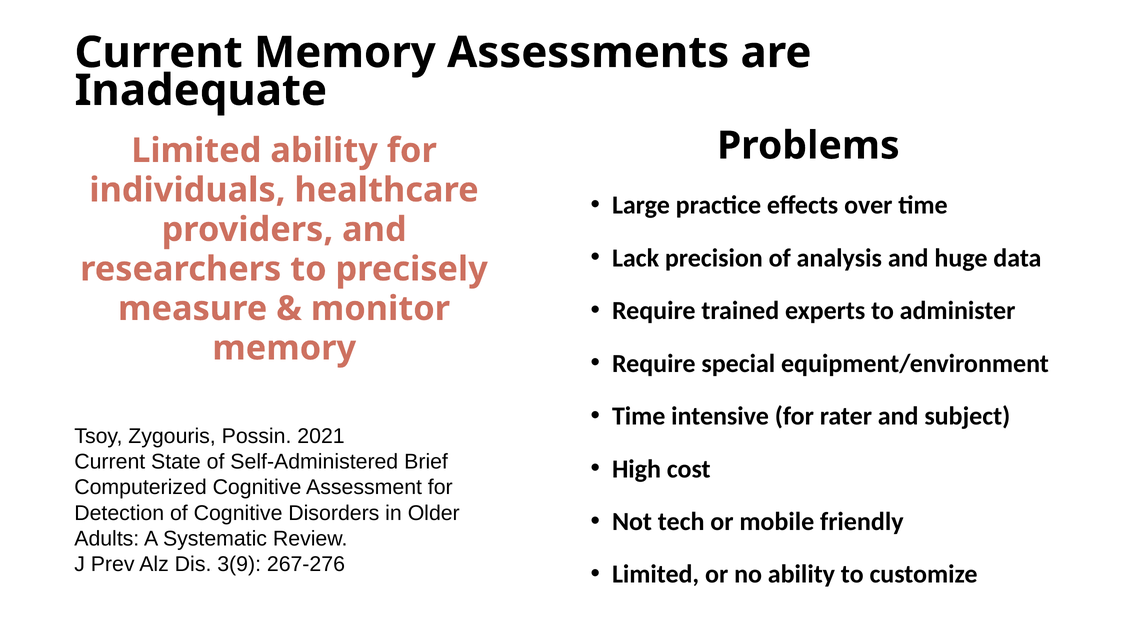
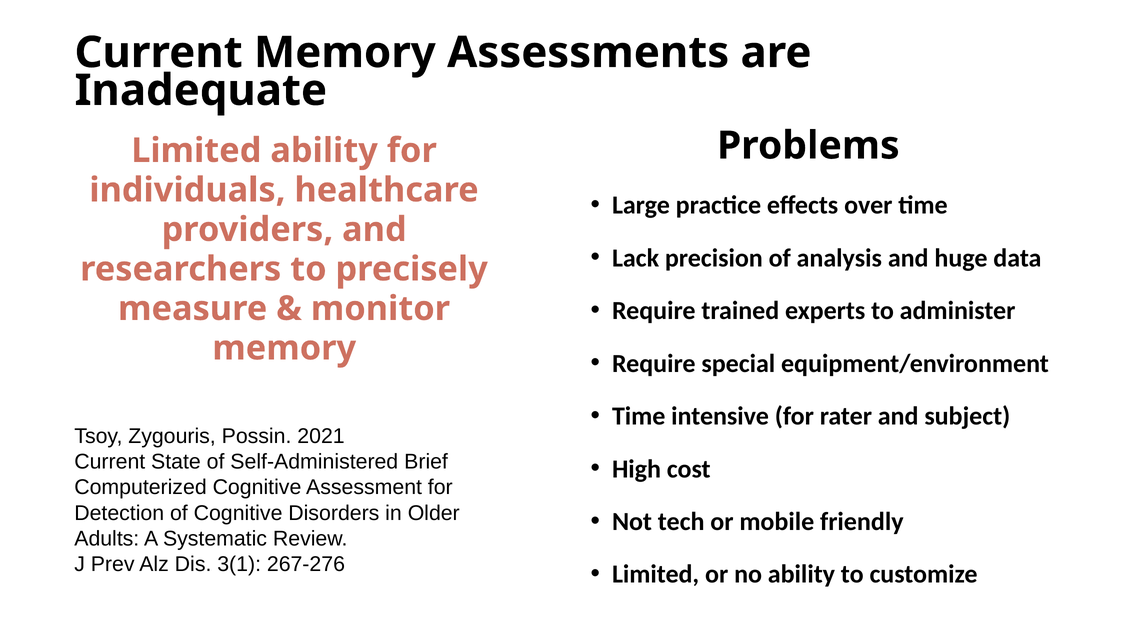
3(9: 3(9 -> 3(1 (239, 564)
